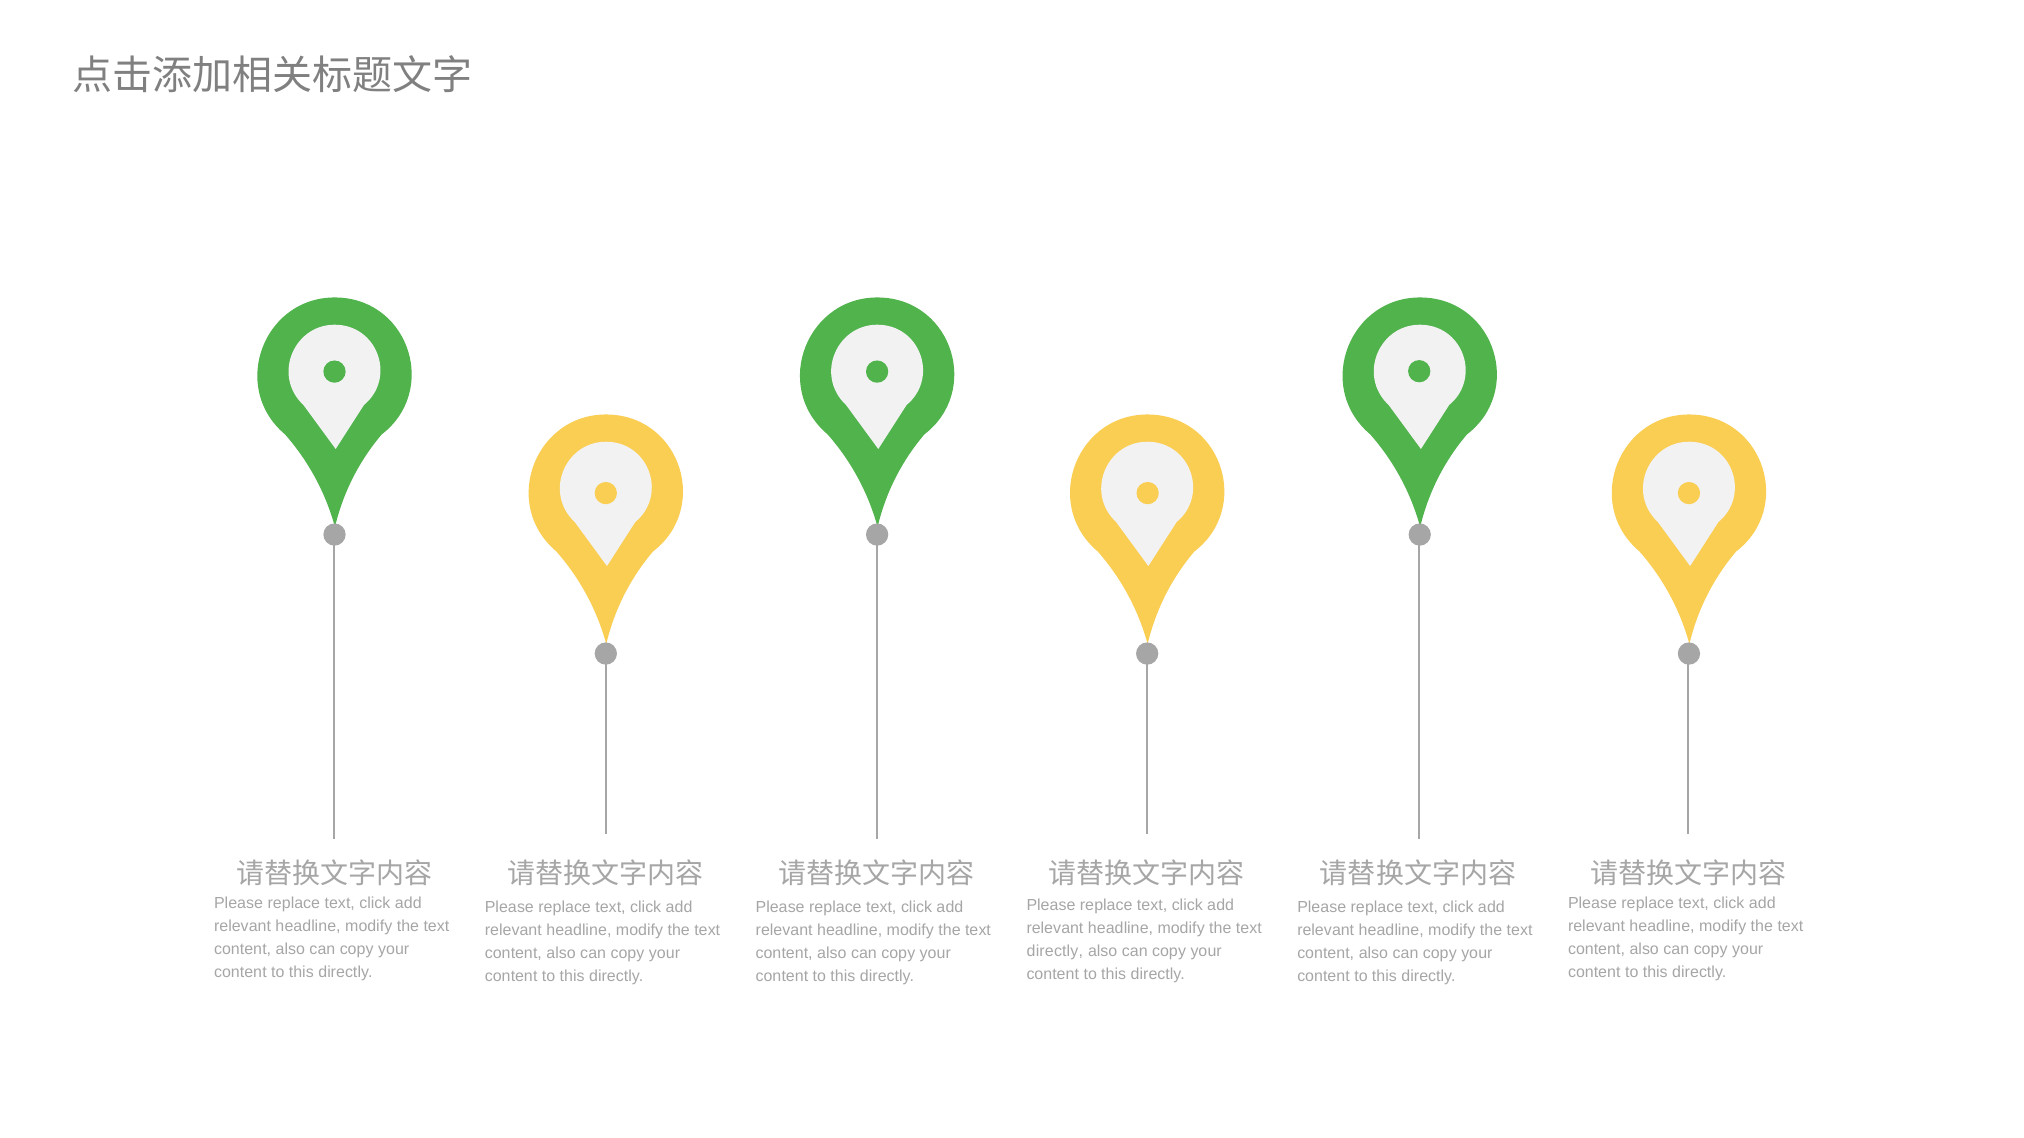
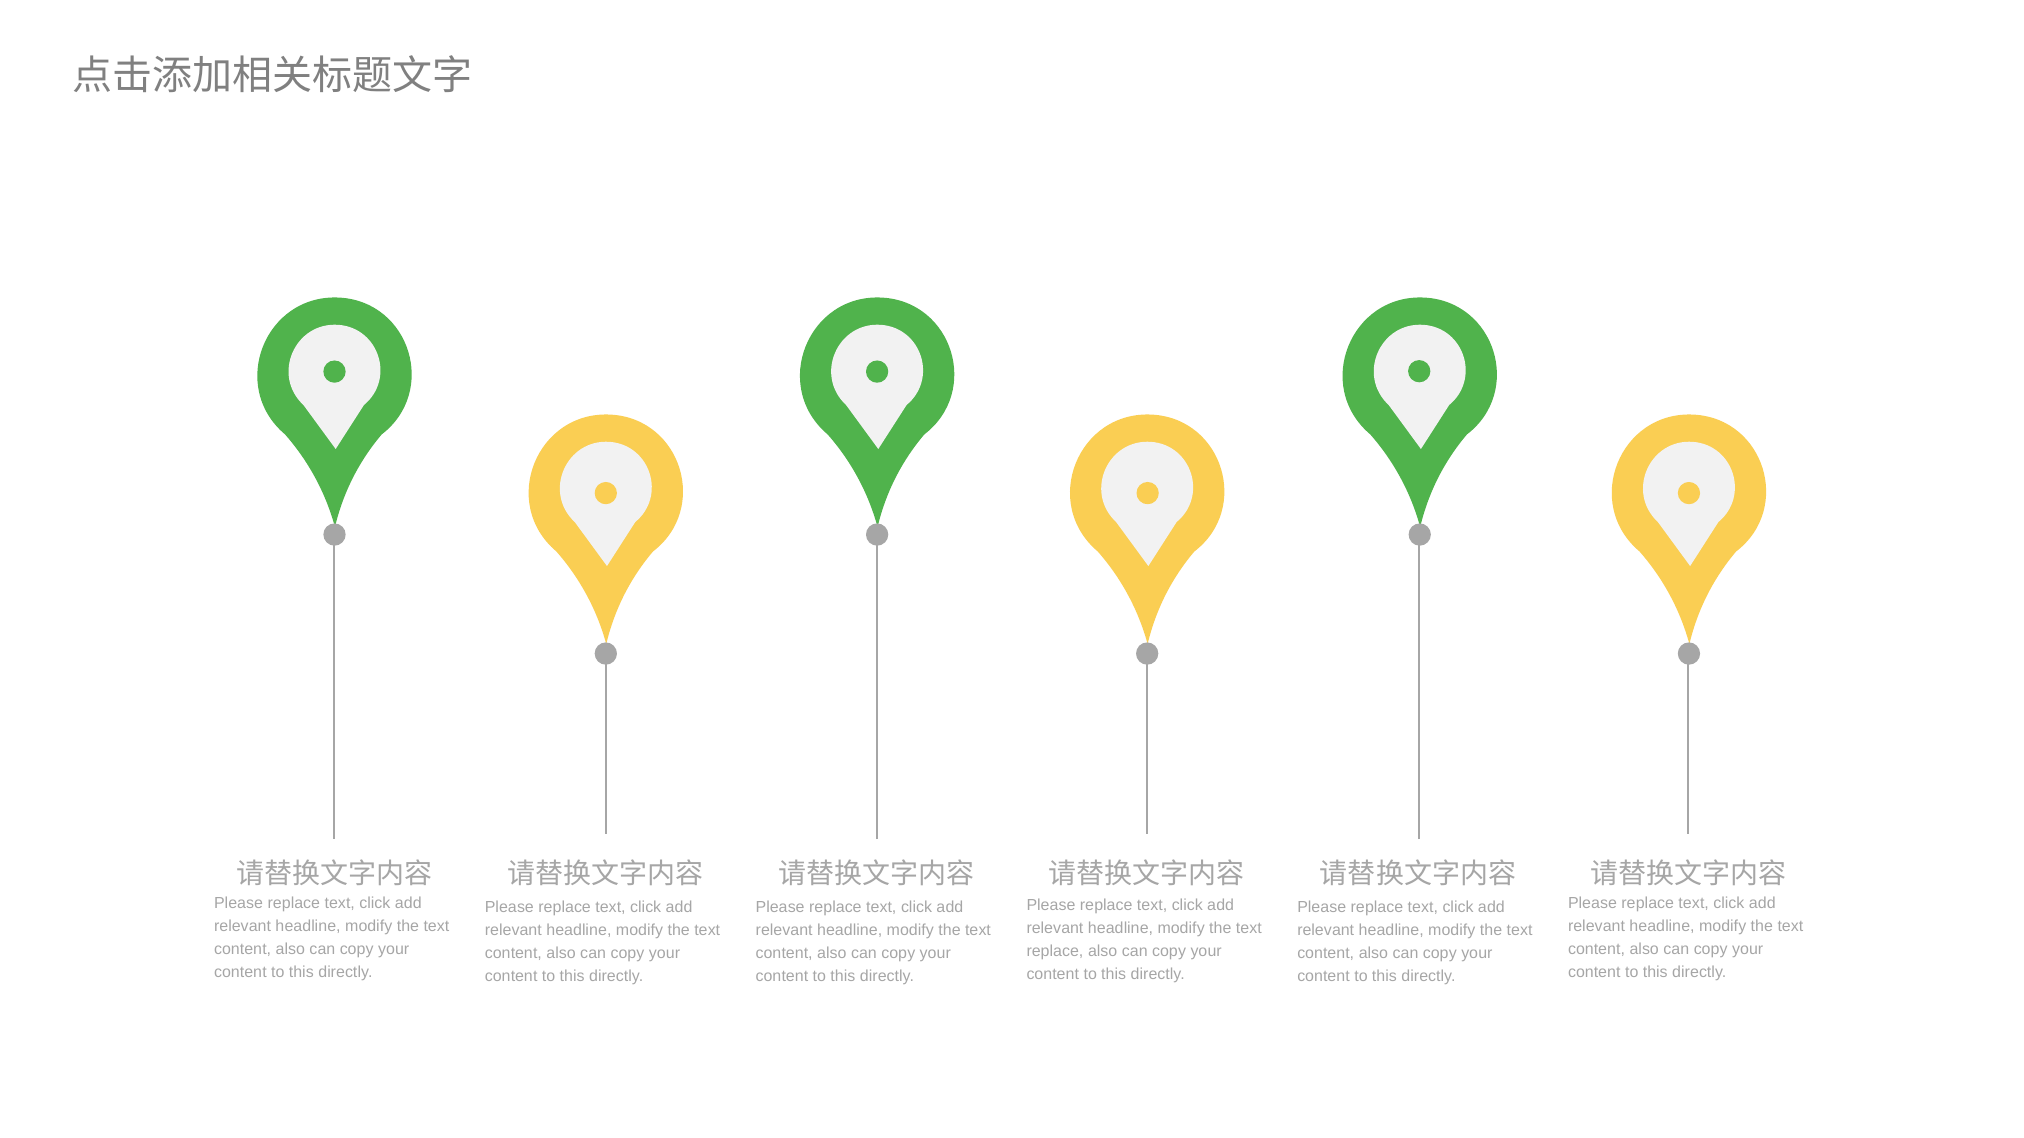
directly: directly -> replace (1055, 952)
